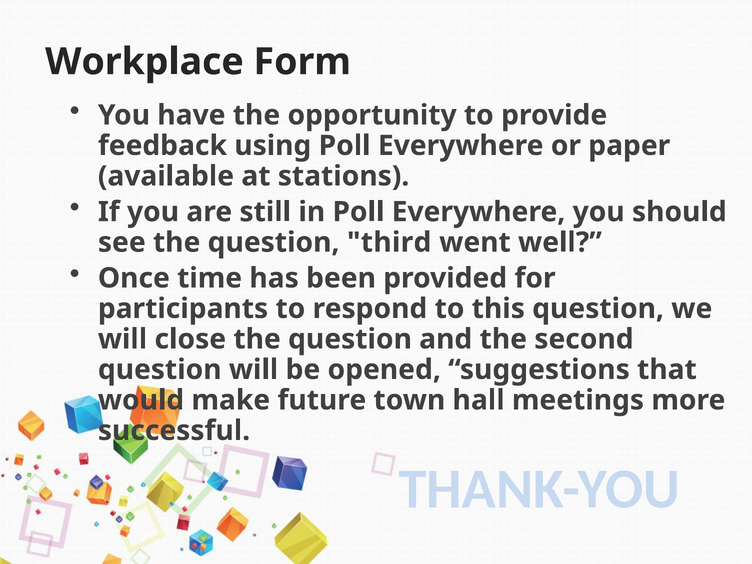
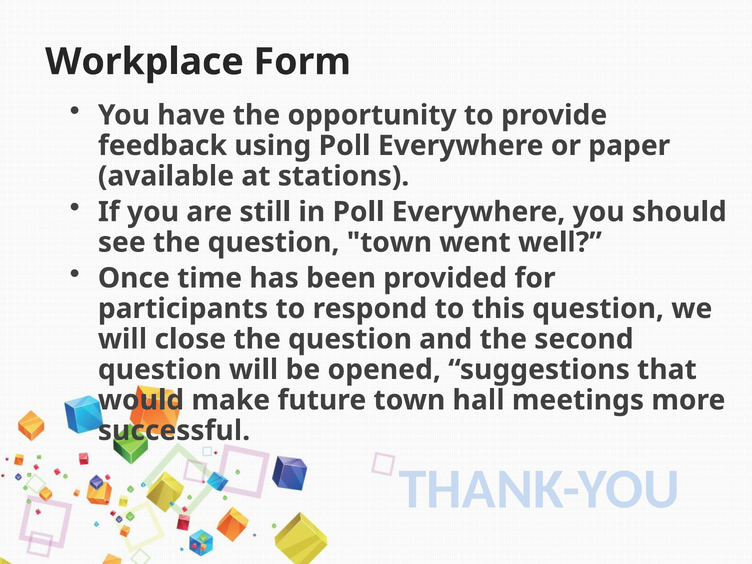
question third: third -> town (389, 242)
